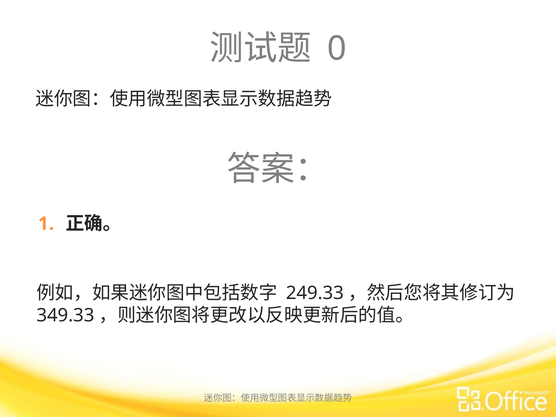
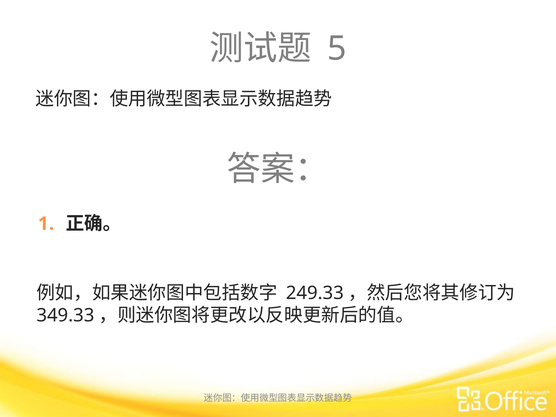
0: 0 -> 5 (337, 49)
